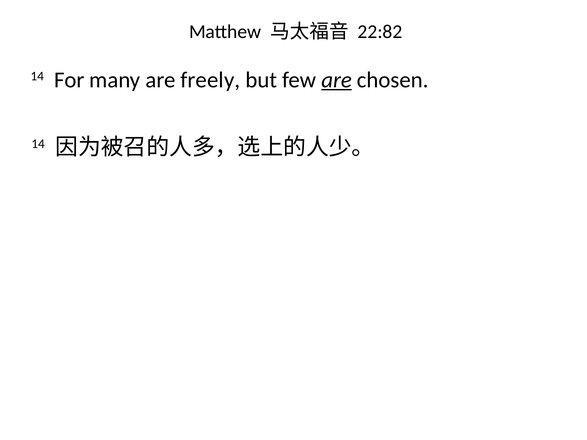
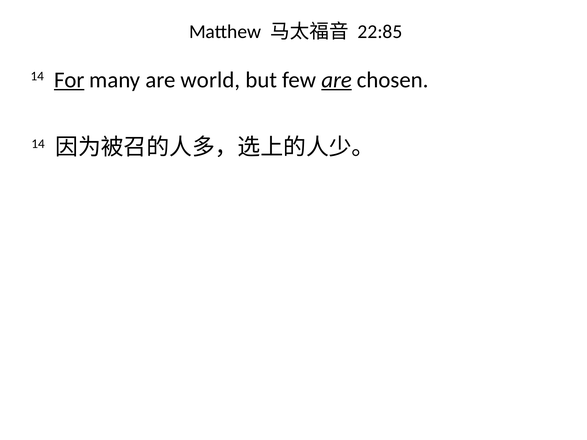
22:82: 22:82 -> 22:85 (380, 32)
For underline: none -> present (69, 80)
freely: freely -> world (210, 80)
